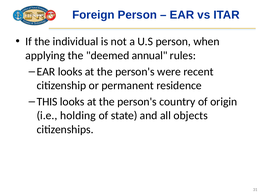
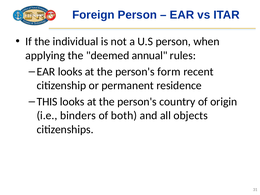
were: were -> form (169, 72)
holding: holding -> binders (78, 116)
state: state -> both (124, 116)
